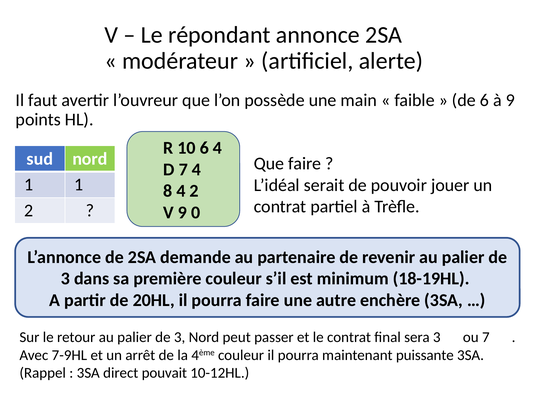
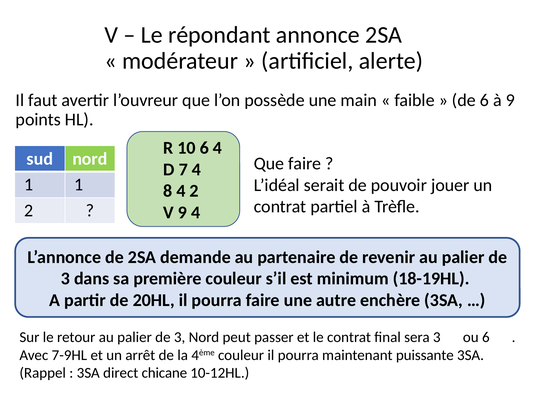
9 0: 0 -> 4 (196, 213)
7: 7 -> 6 (486, 337)
pouvait: pouvait -> chicane (164, 373)
